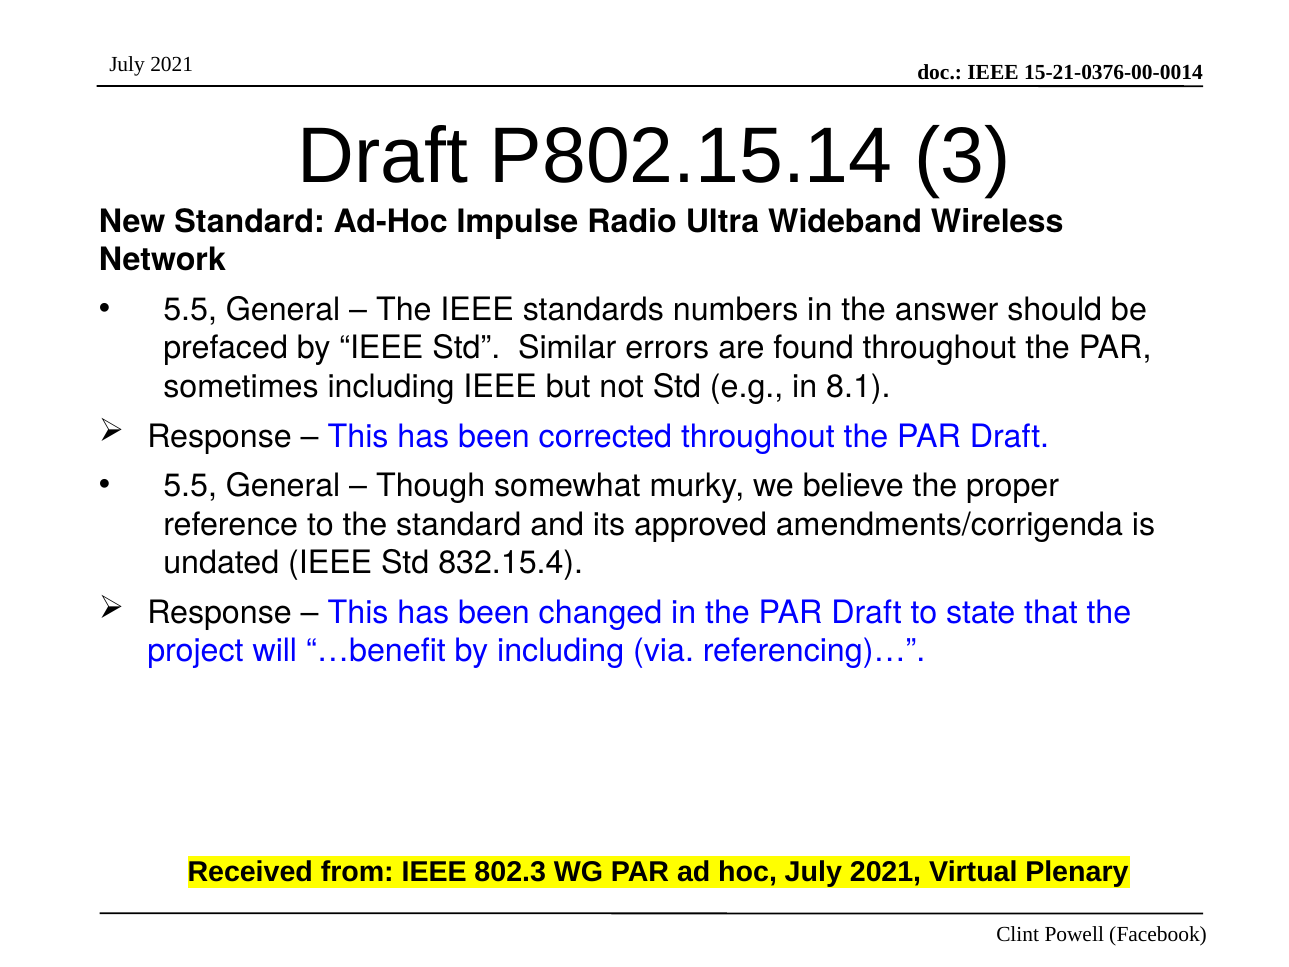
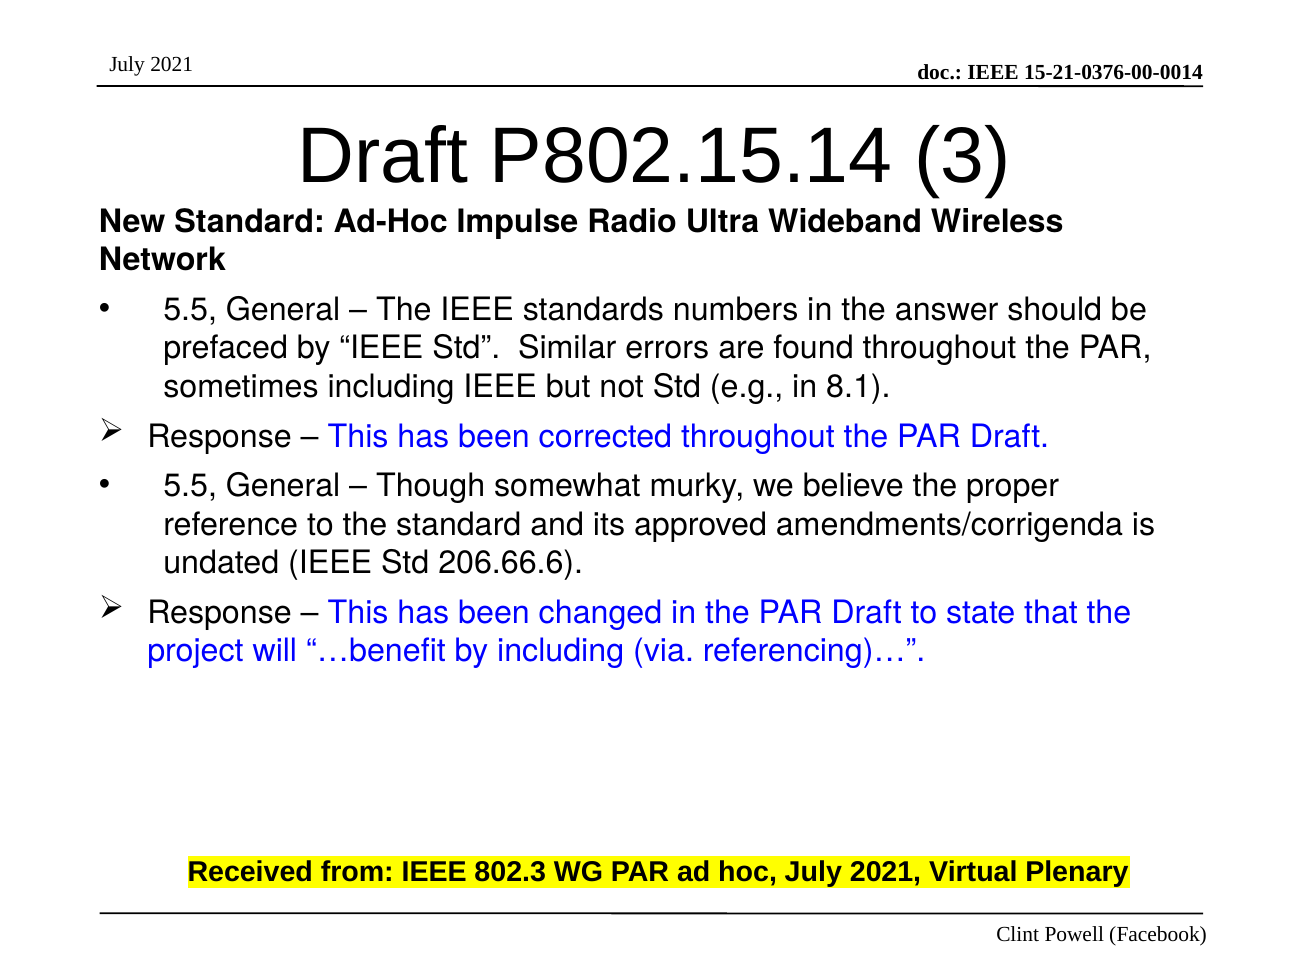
832.15.4: 832.15.4 -> 206.66.6 (511, 563)
